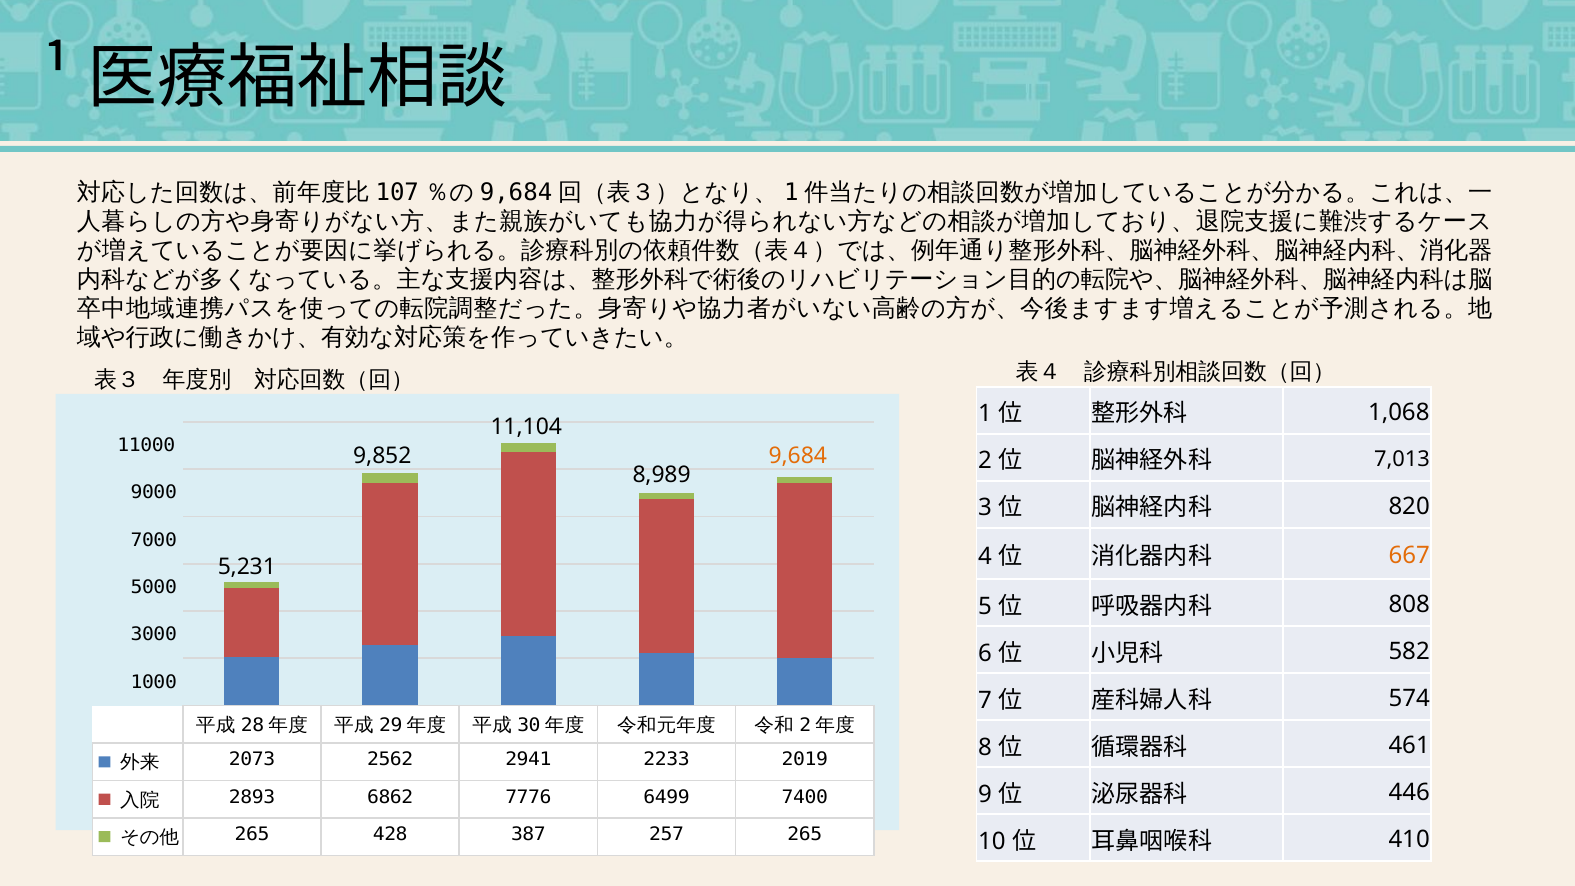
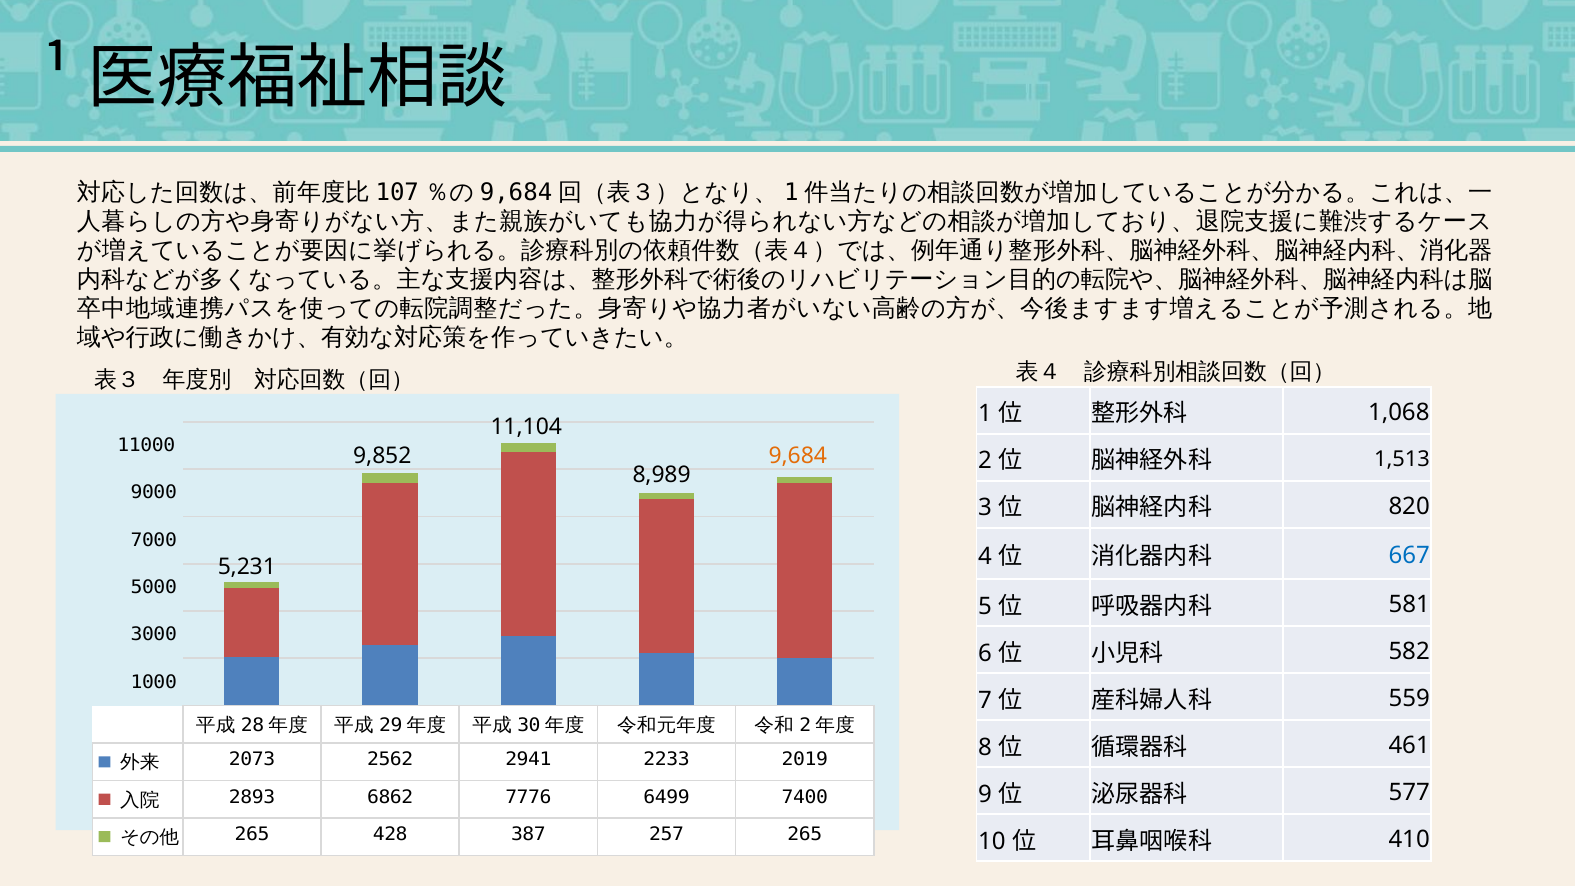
7,013: 7,013 -> 1,513 (1402, 459)
667 colour: orange -> blue (1409, 556)
808: 808 -> 581 (1409, 605)
574: 574 -> 559 (1409, 699)
446: 446 -> 577 (1409, 793)
